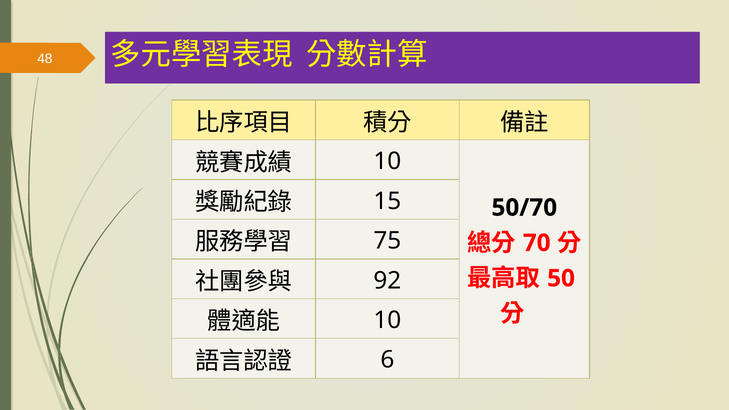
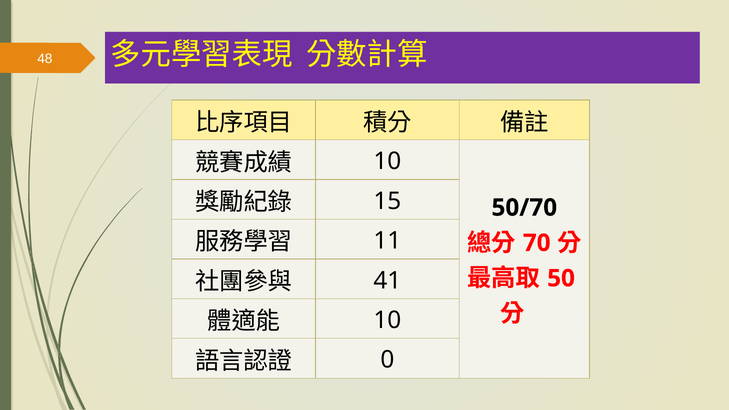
75: 75 -> 11 (387, 241)
92: 92 -> 41 (387, 281)
6: 6 -> 0 (387, 360)
